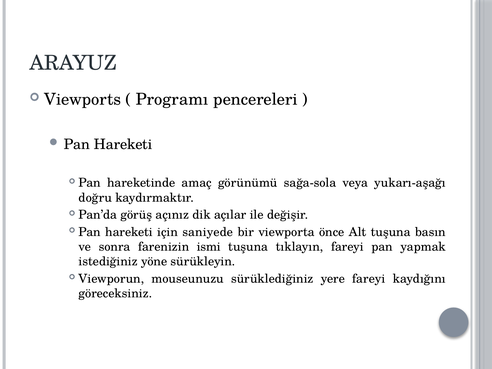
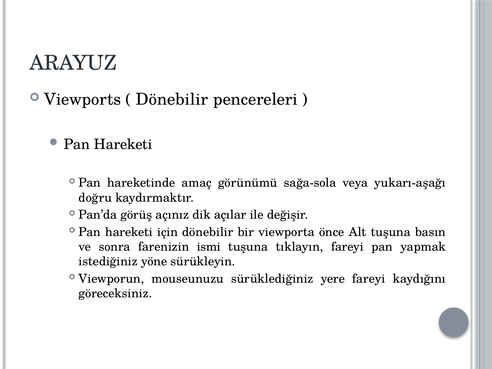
Programı: Programı -> Dönebilir (172, 100)
için saniyede: saniyede -> dönebilir (208, 232)
